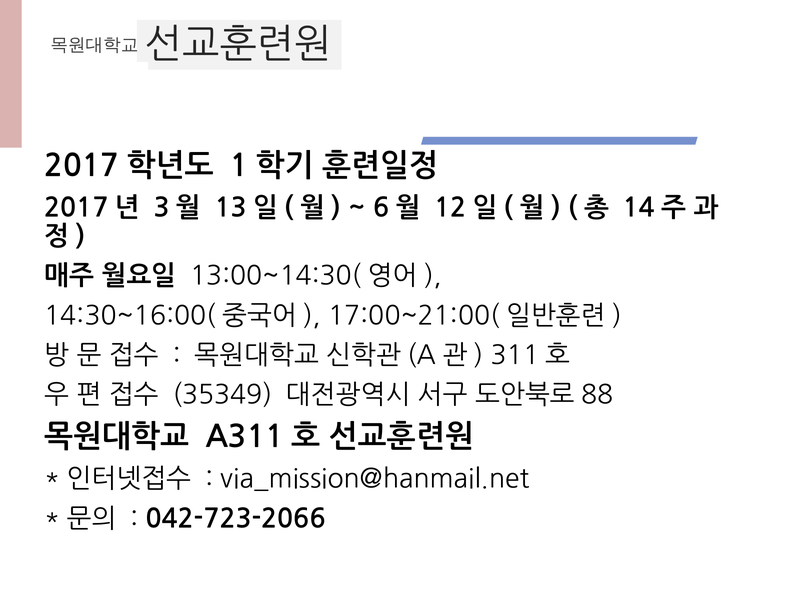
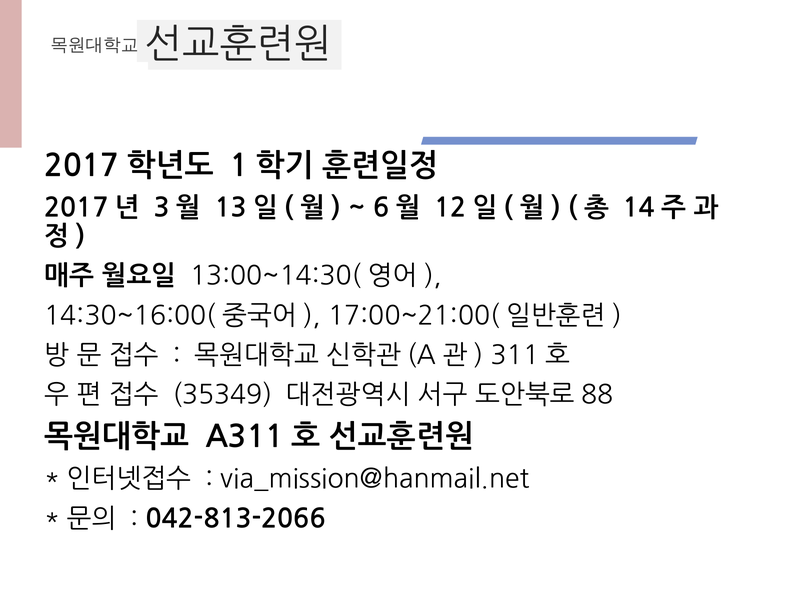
042-723-2066: 042-723-2066 -> 042-813-2066 (236, 519)
